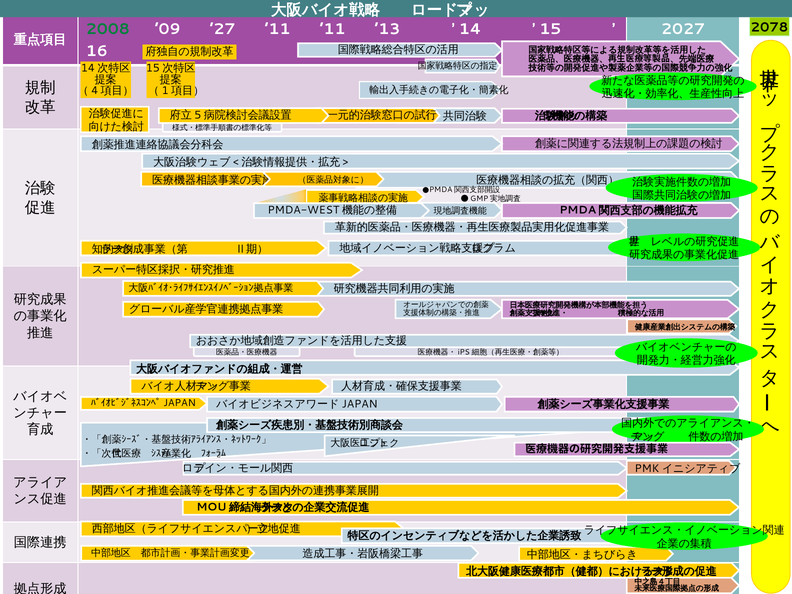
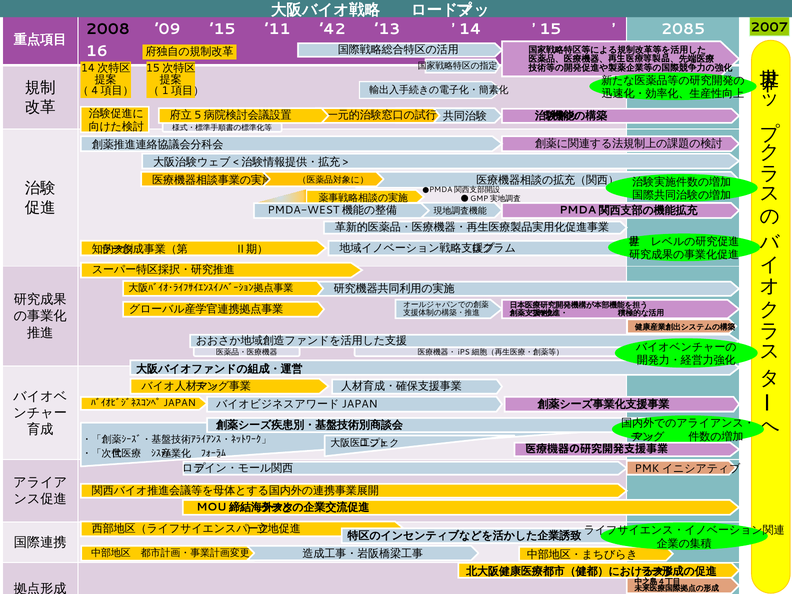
2078: 2078 -> 2007 (769, 28)
2008 colour: green -> black (108, 29)
’09 ’27: ’27 -> ’15 (223, 29)
’11 ’11: ’11 -> ’42 (333, 29)
2027: 2027 -> 2085 (683, 29)
